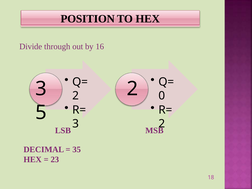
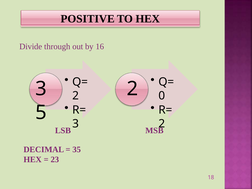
POSITION: POSITION -> POSITIVE (88, 19)
